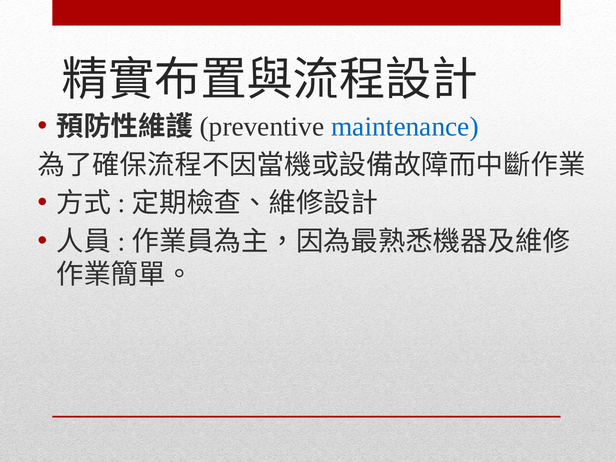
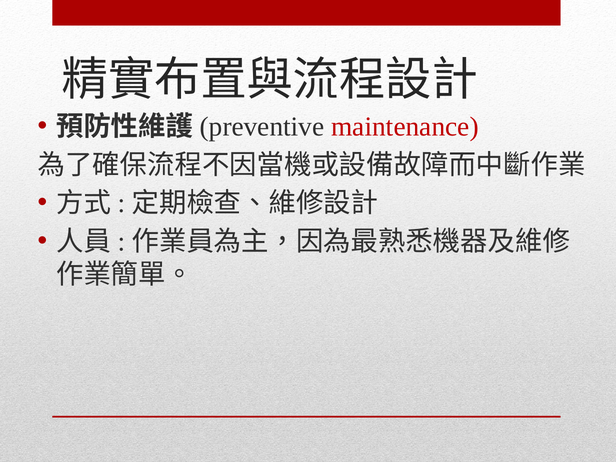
maintenance colour: blue -> red (405, 127)
